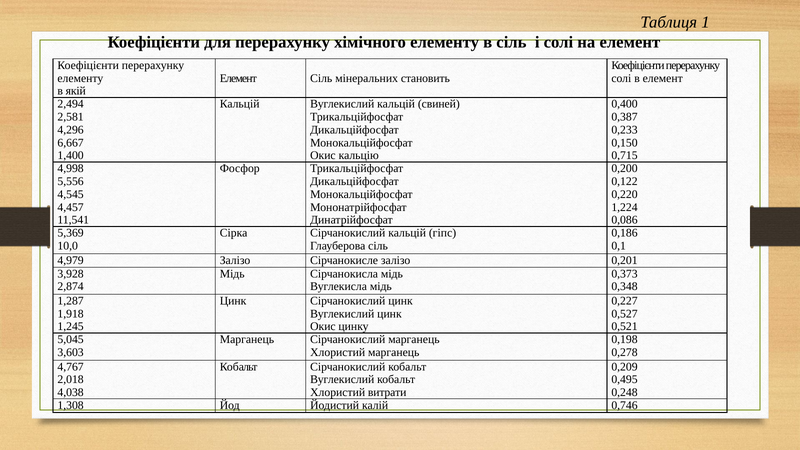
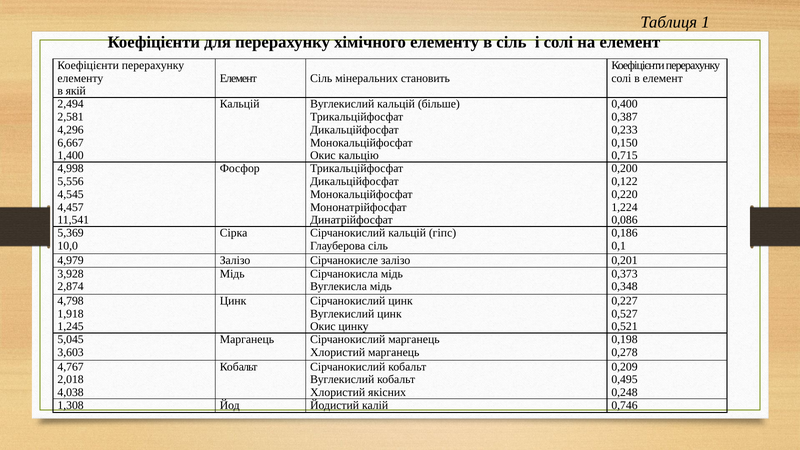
свиней: свиней -> більше (439, 104)
1,287: 1,287 -> 4,798 (71, 301)
витрати: витрати -> якісних (387, 392)
